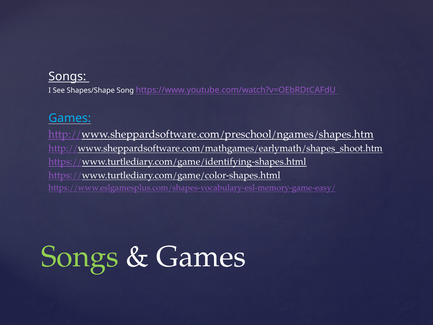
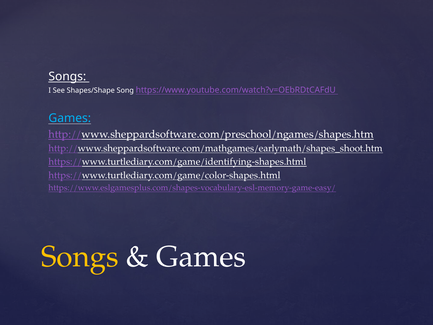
Songs colour: light green -> yellow (80, 256)
